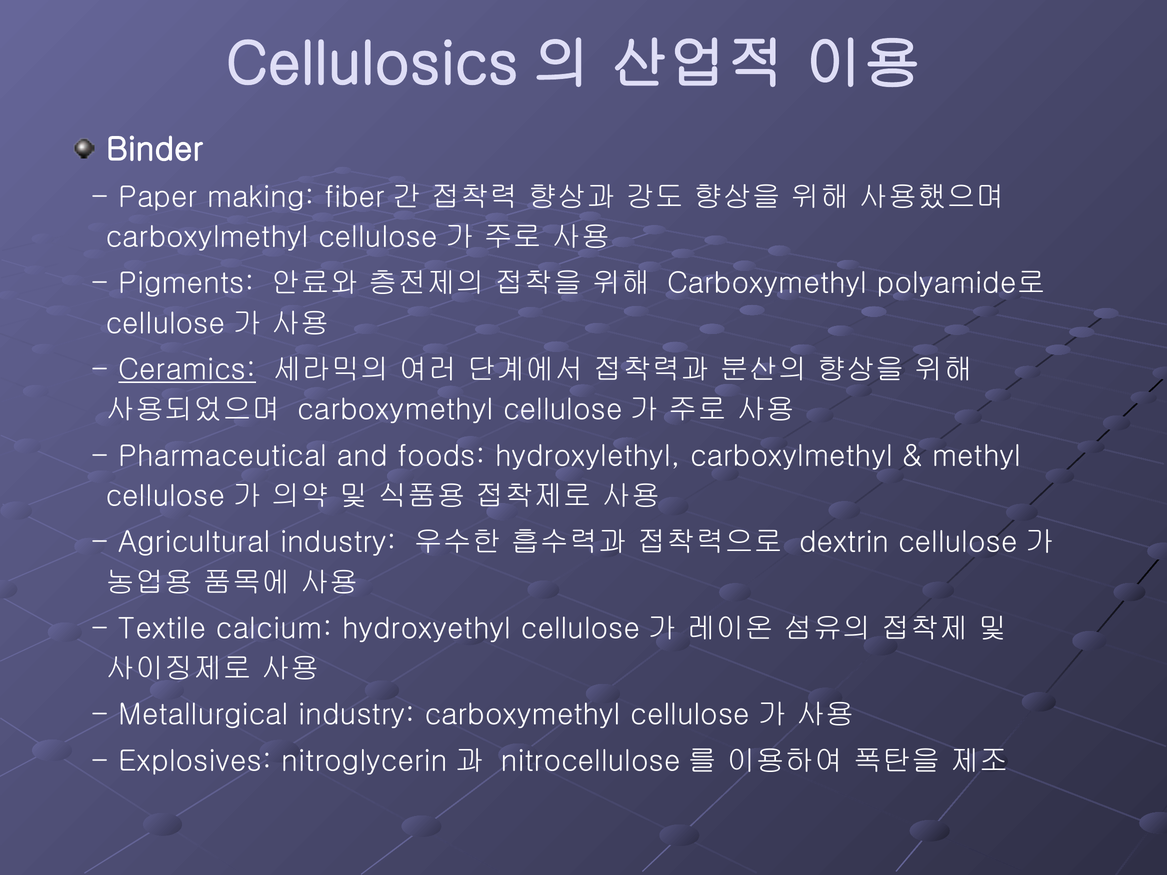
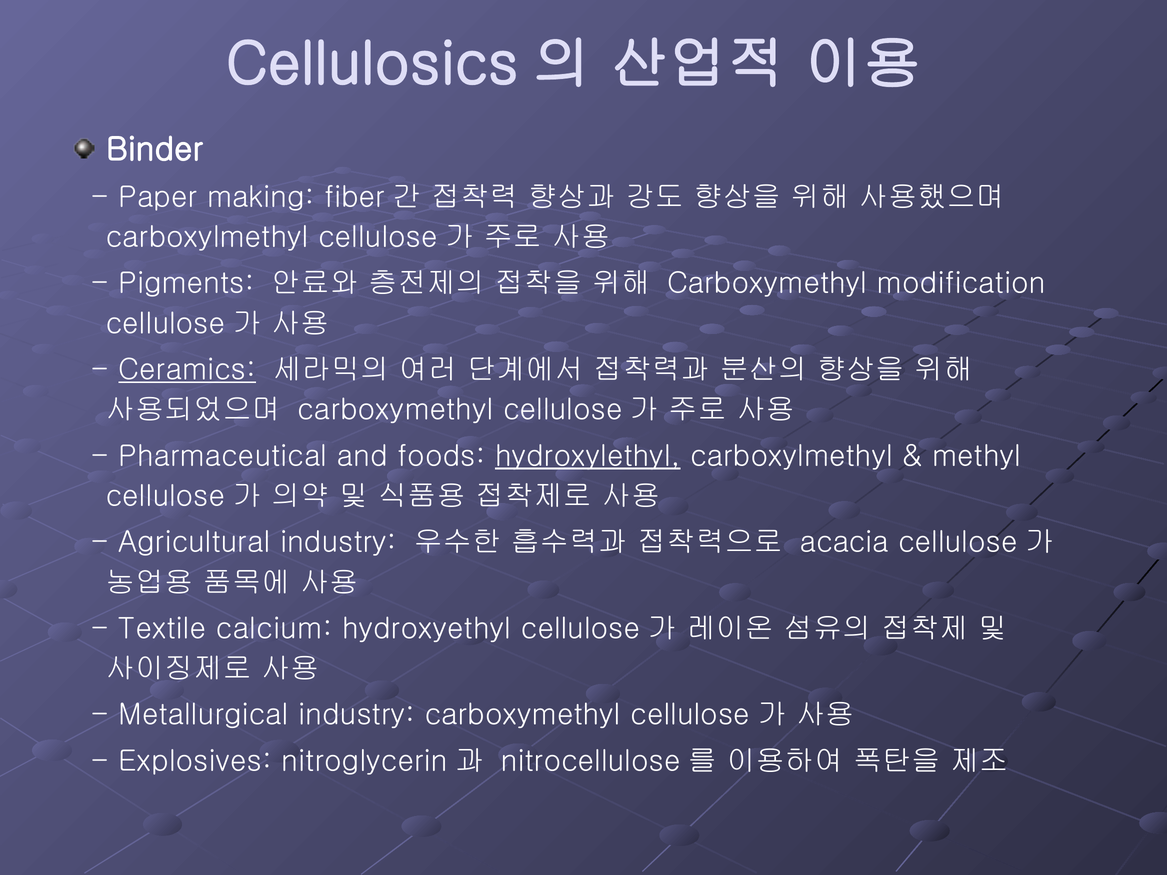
polyamide로: polyamide로 -> modification (961, 283)
hydroxylethyl underline: none -> present (588, 456)
dextrin: dextrin -> acacia (844, 542)
